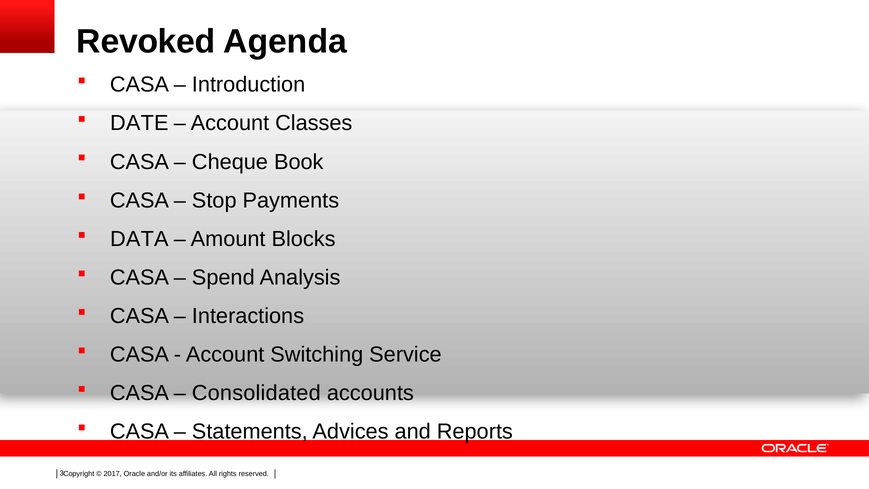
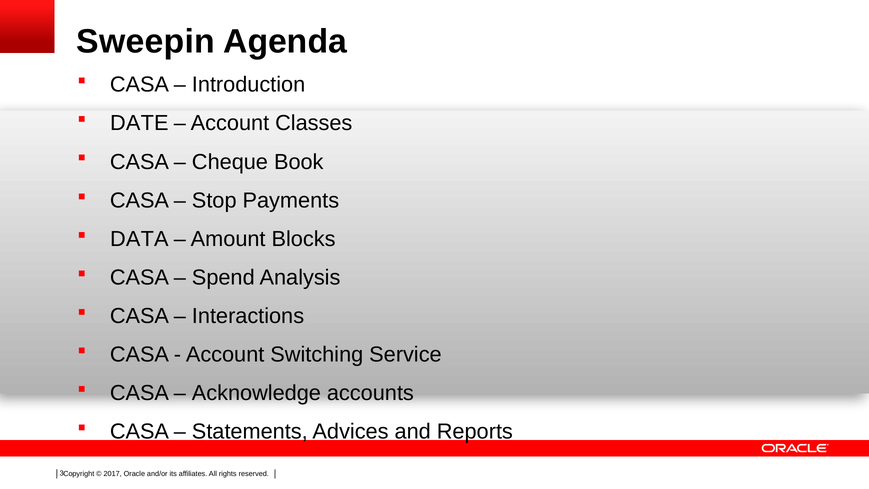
Revoked: Revoked -> Sweepin (146, 41)
Consolidated: Consolidated -> Acknowledge (256, 393)
